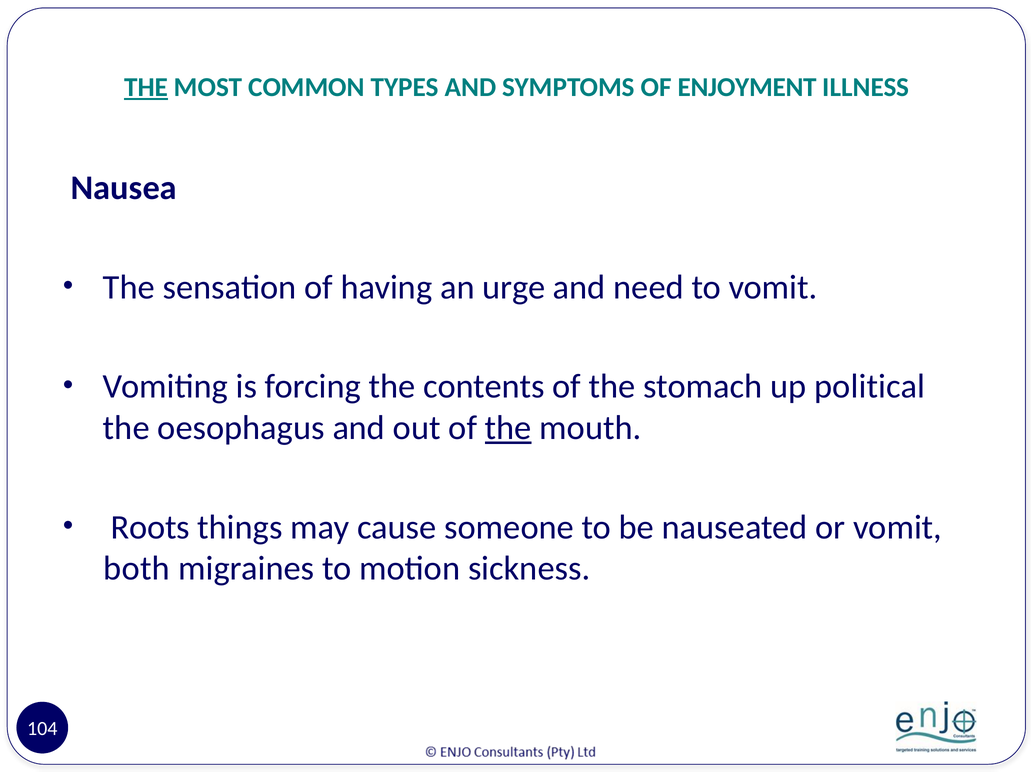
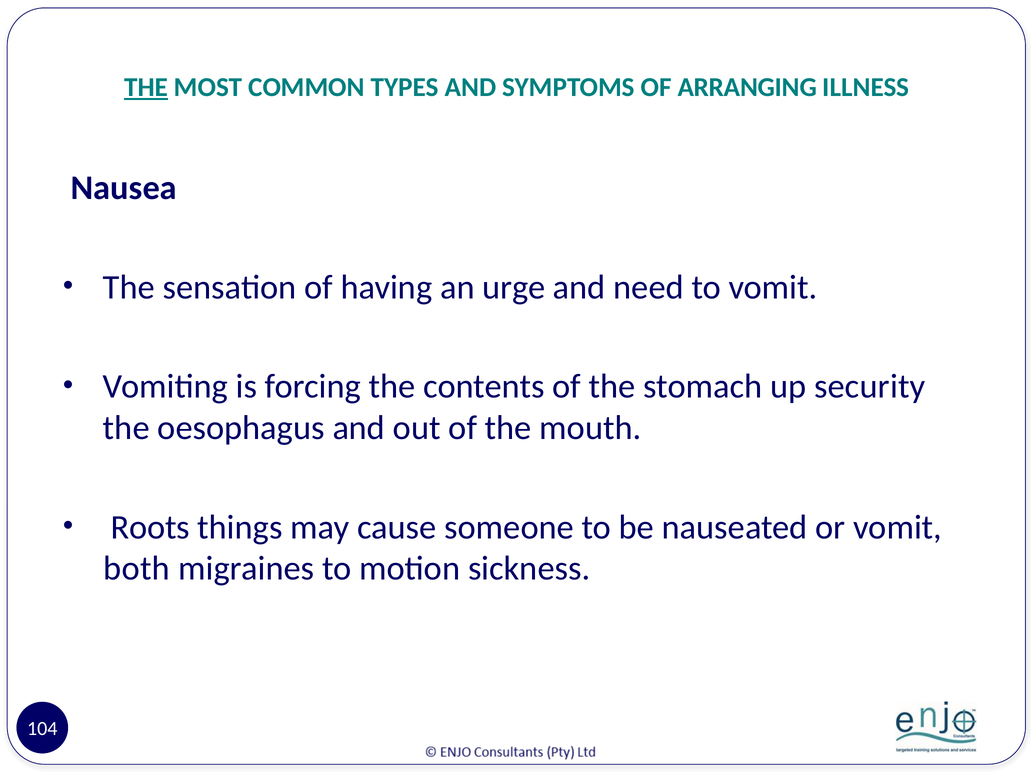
ENJOYMENT: ENJOYMENT -> ARRANGING (747, 87)
political: political -> security (870, 386)
the underline: present -> none (508, 428)
